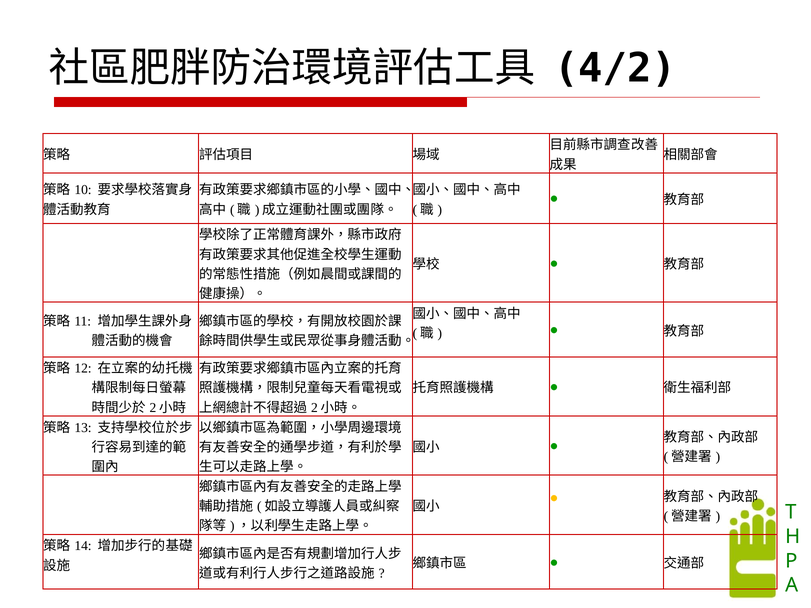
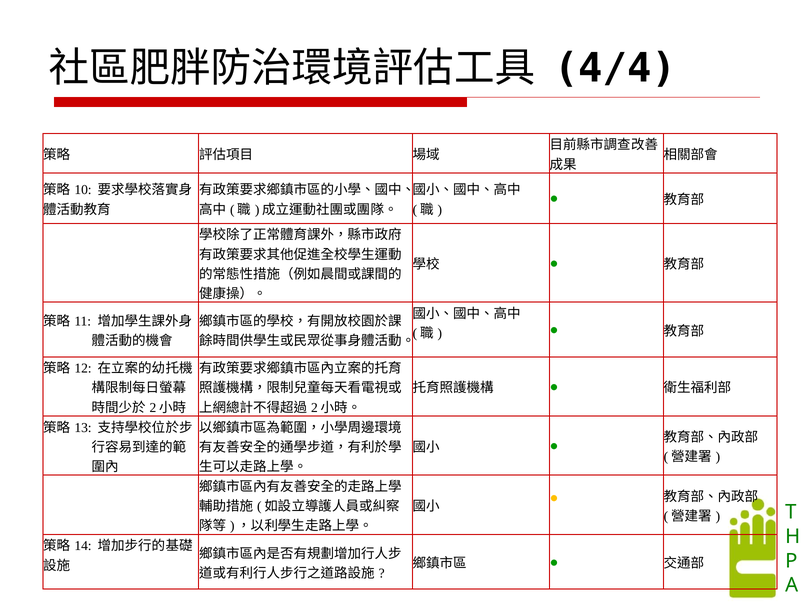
4/2: 4/2 -> 4/4 (615, 68)
